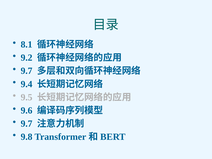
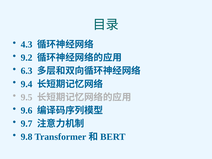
8.1: 8.1 -> 4.3 (27, 44)
9.7: 9.7 -> 6.3 (27, 71)
